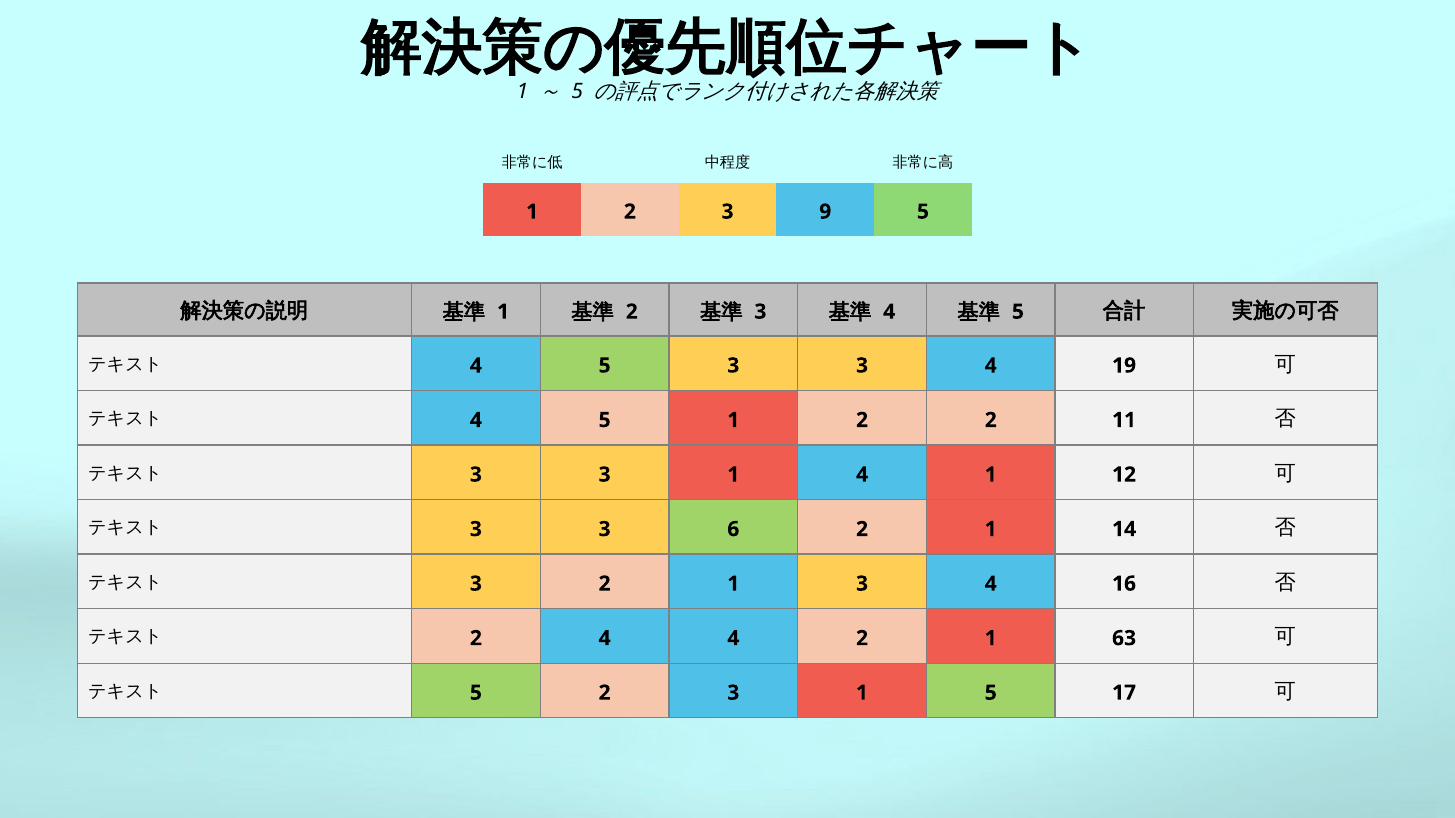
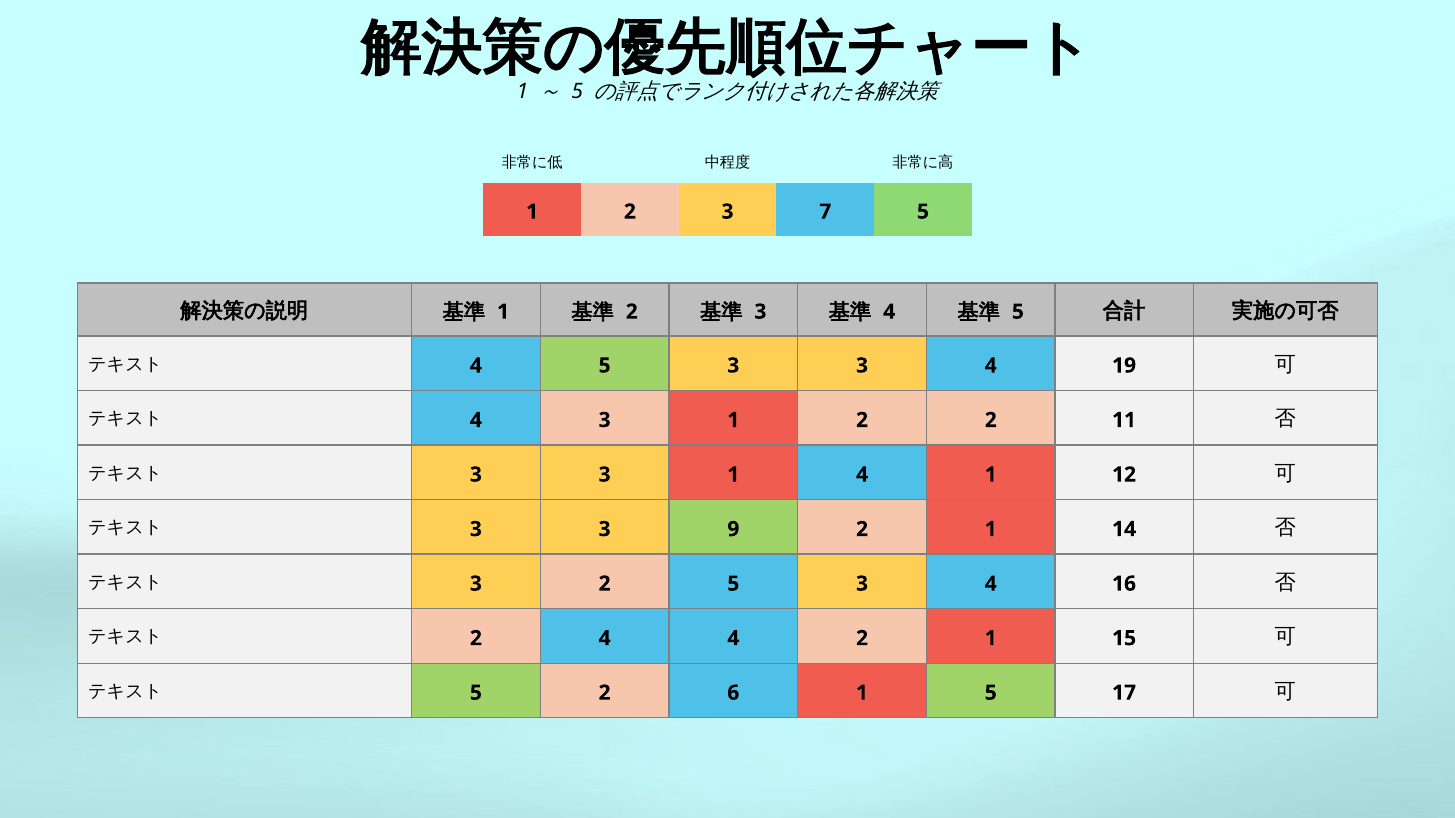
9: 9 -> 7 (825, 212)
5: 5 -> 3 (605, 420)
6: 6 -> 9 (733, 529)
3 2 1: 1 -> 5 (733, 584)
63: 63 -> 15 (1124, 639)
5 2 3: 3 -> 6 (733, 693)
